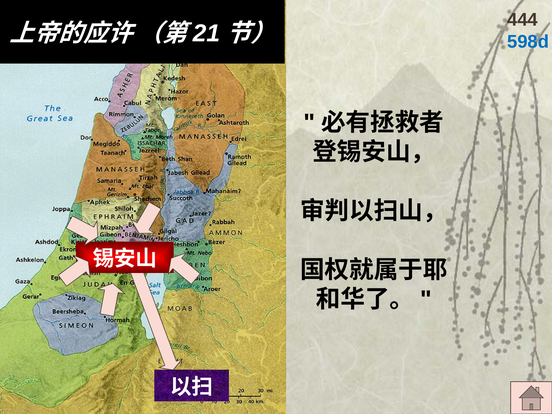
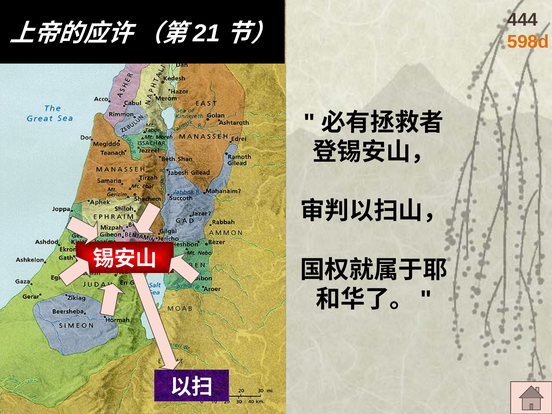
598d colour: blue -> orange (528, 42)
